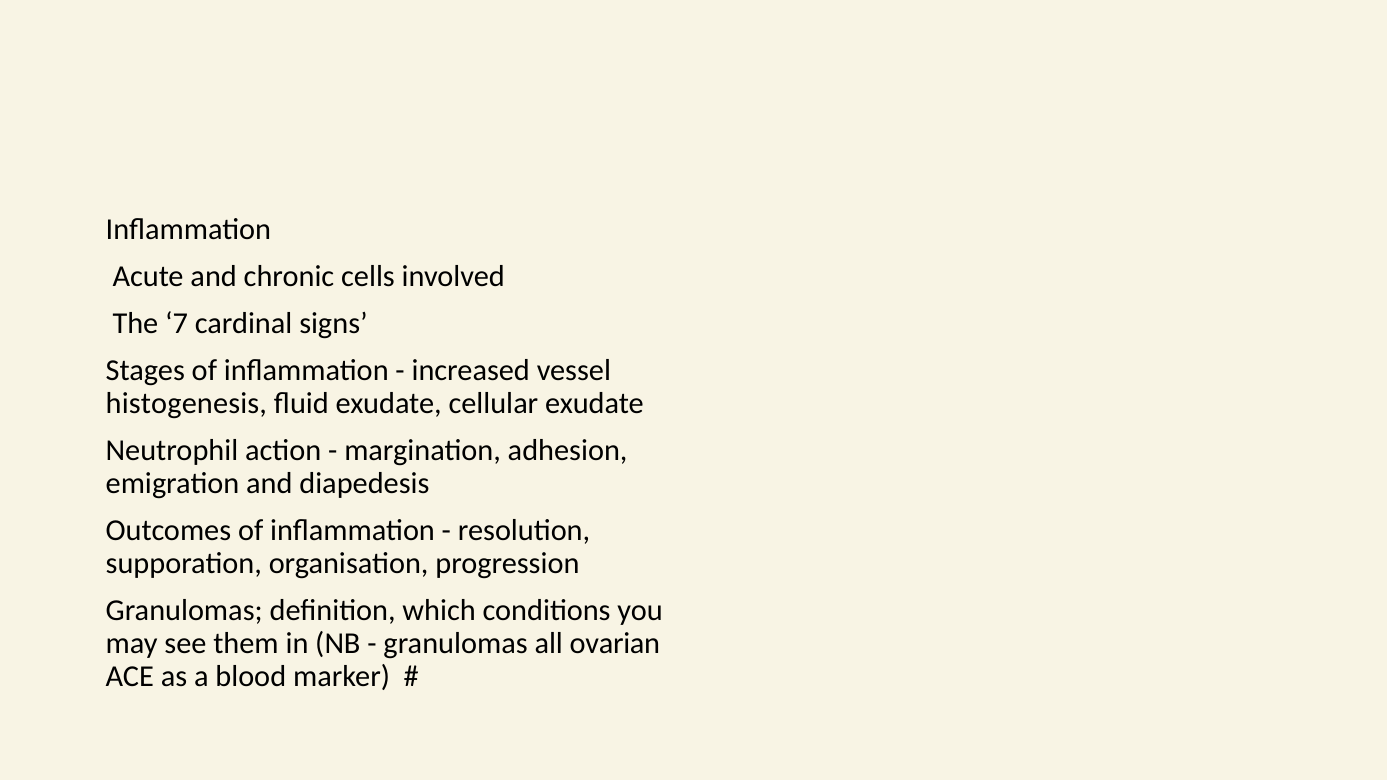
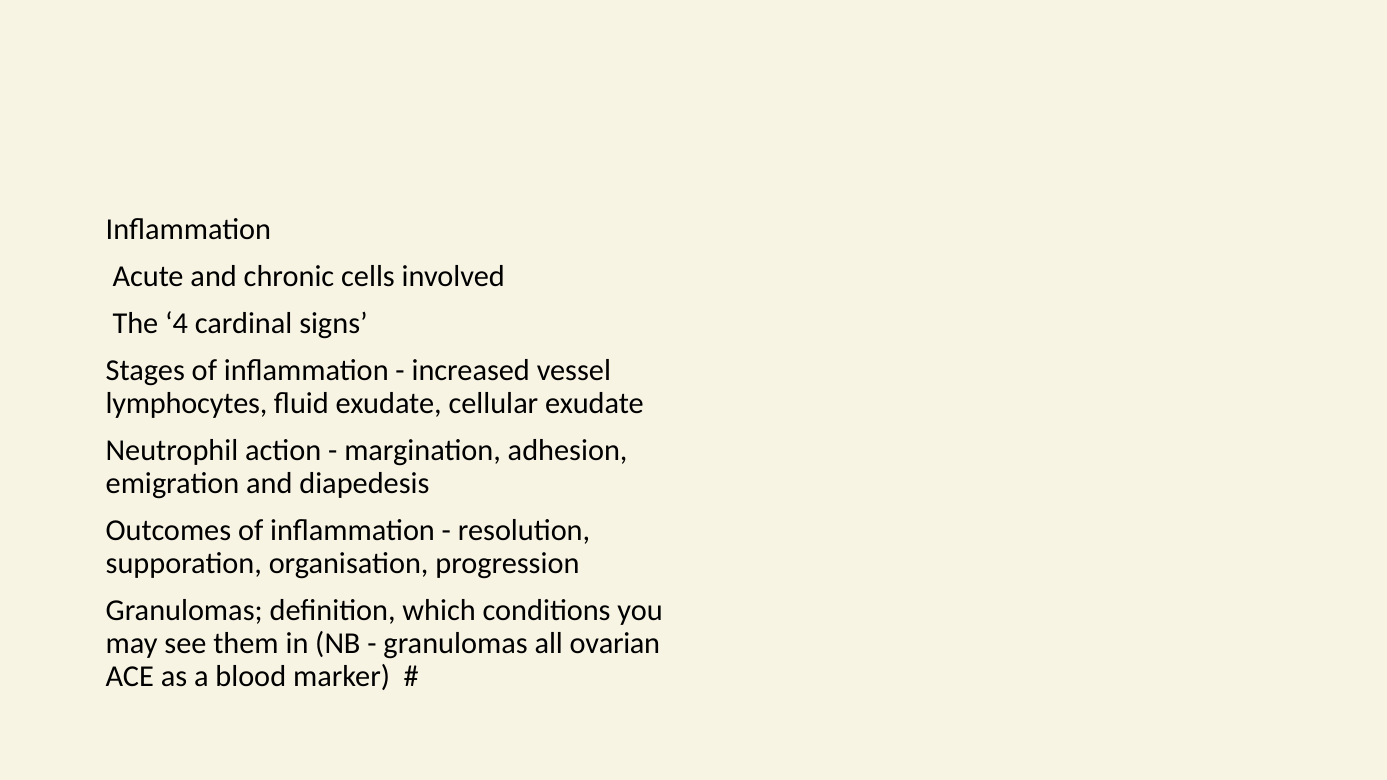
7: 7 -> 4 (176, 324)
histogenesis: histogenesis -> lymphocytes (187, 404)
